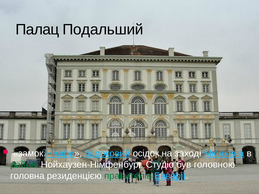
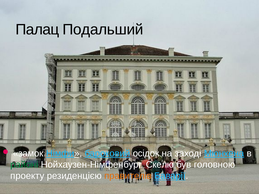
Студіо: Студіо -> Скелю (160, 165)
головна: головна -> проекту (27, 176)
правителів colour: green -> orange (128, 176)
